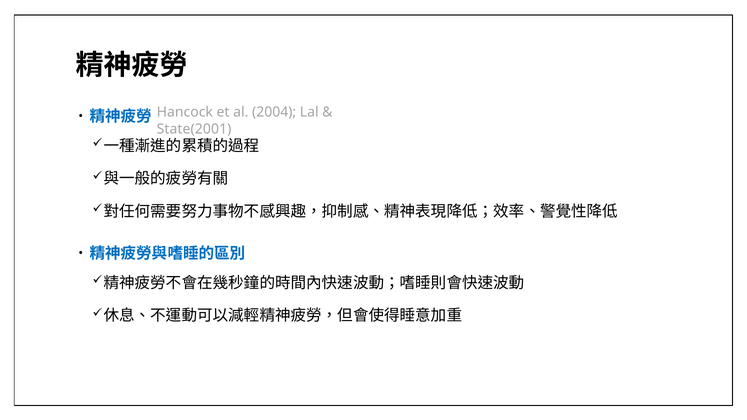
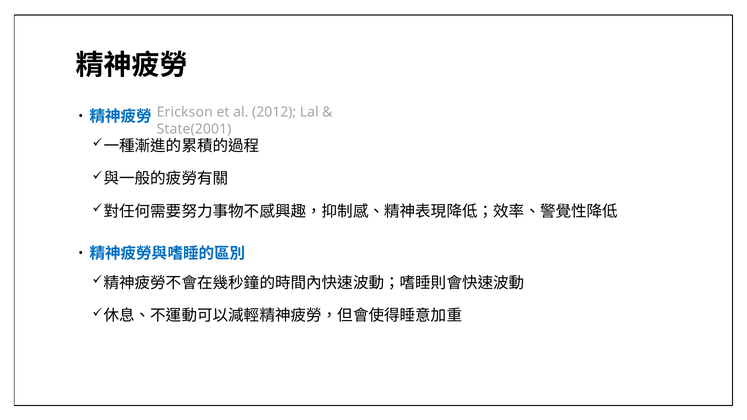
Hancock: Hancock -> Erickson (185, 112)
2004: 2004 -> 2012 (274, 112)
